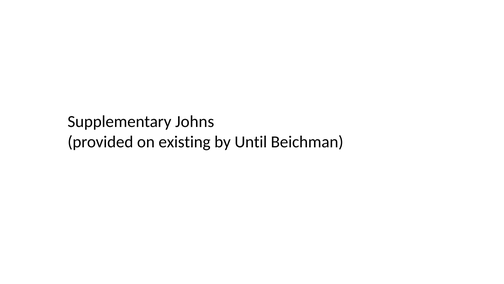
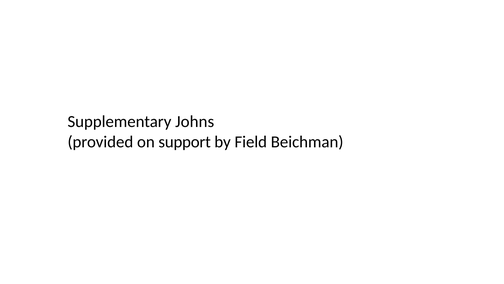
existing: existing -> support (185, 142)
Until: Until -> Field (251, 142)
